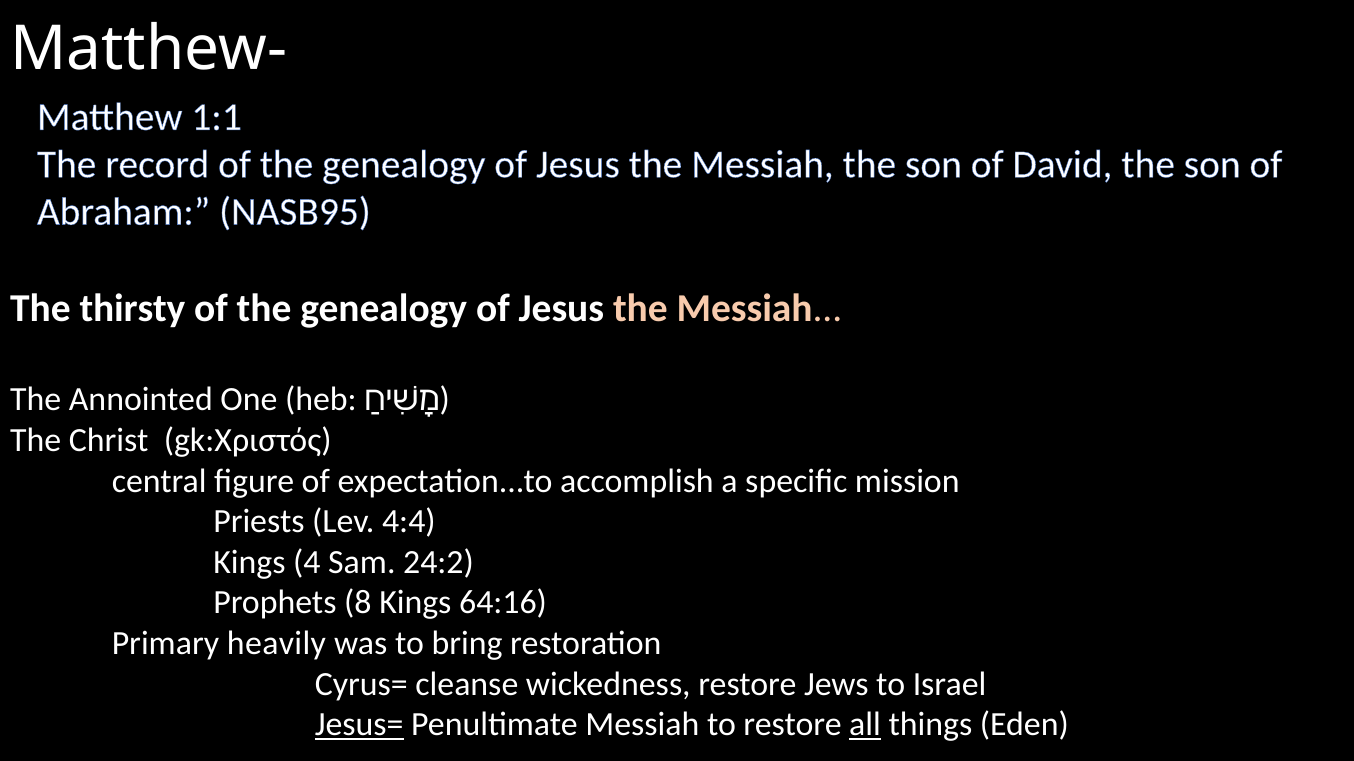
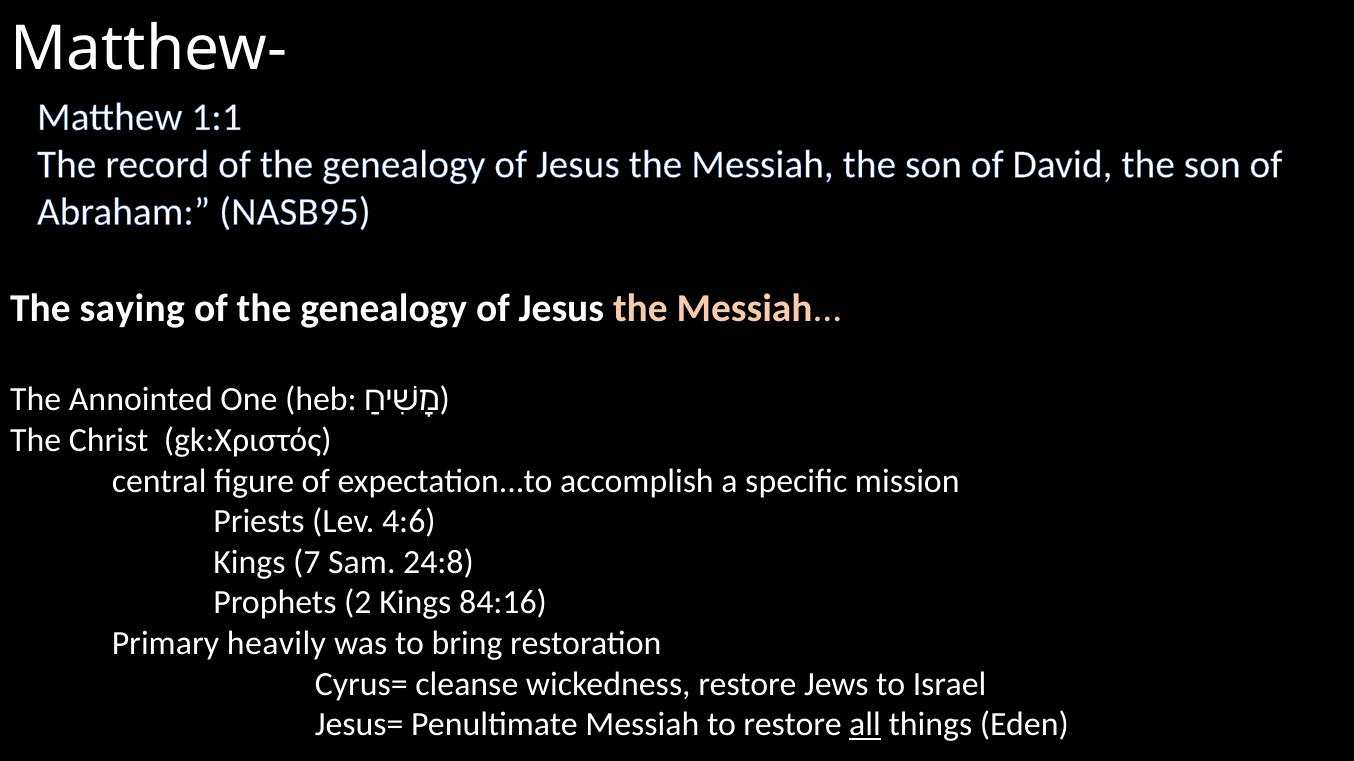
thirsty: thirsty -> saying (132, 309)
4:4: 4:4 -> 4:6 (409, 522)
4: 4 -> 7 (307, 563)
24:2: 24:2 -> 24:8 (438, 563)
8: 8 -> 2 (358, 603)
64:16: 64:16 -> 84:16 (503, 603)
Jesus= underline: present -> none (359, 725)
